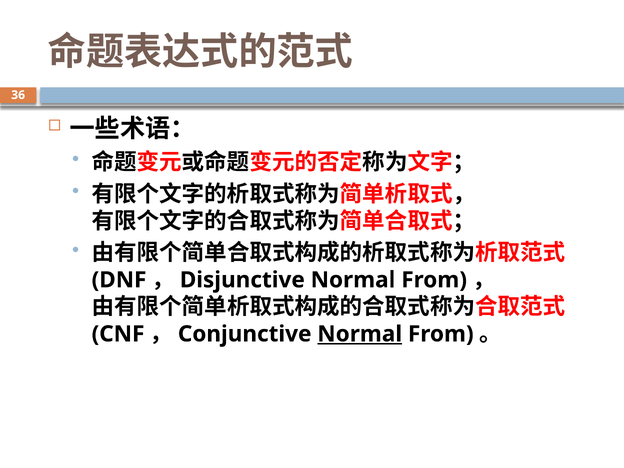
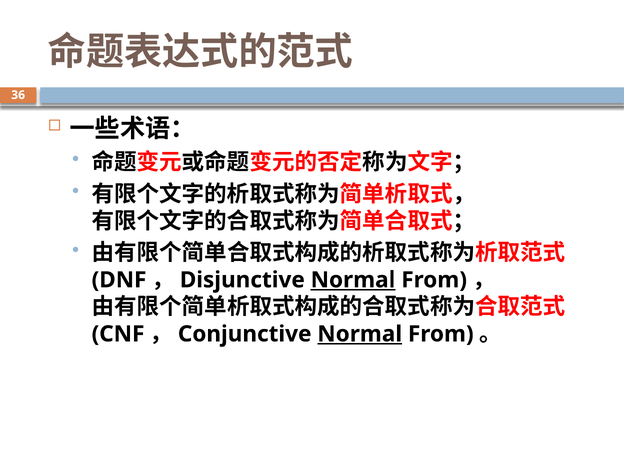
Normal underline: none -> present (353, 280)
